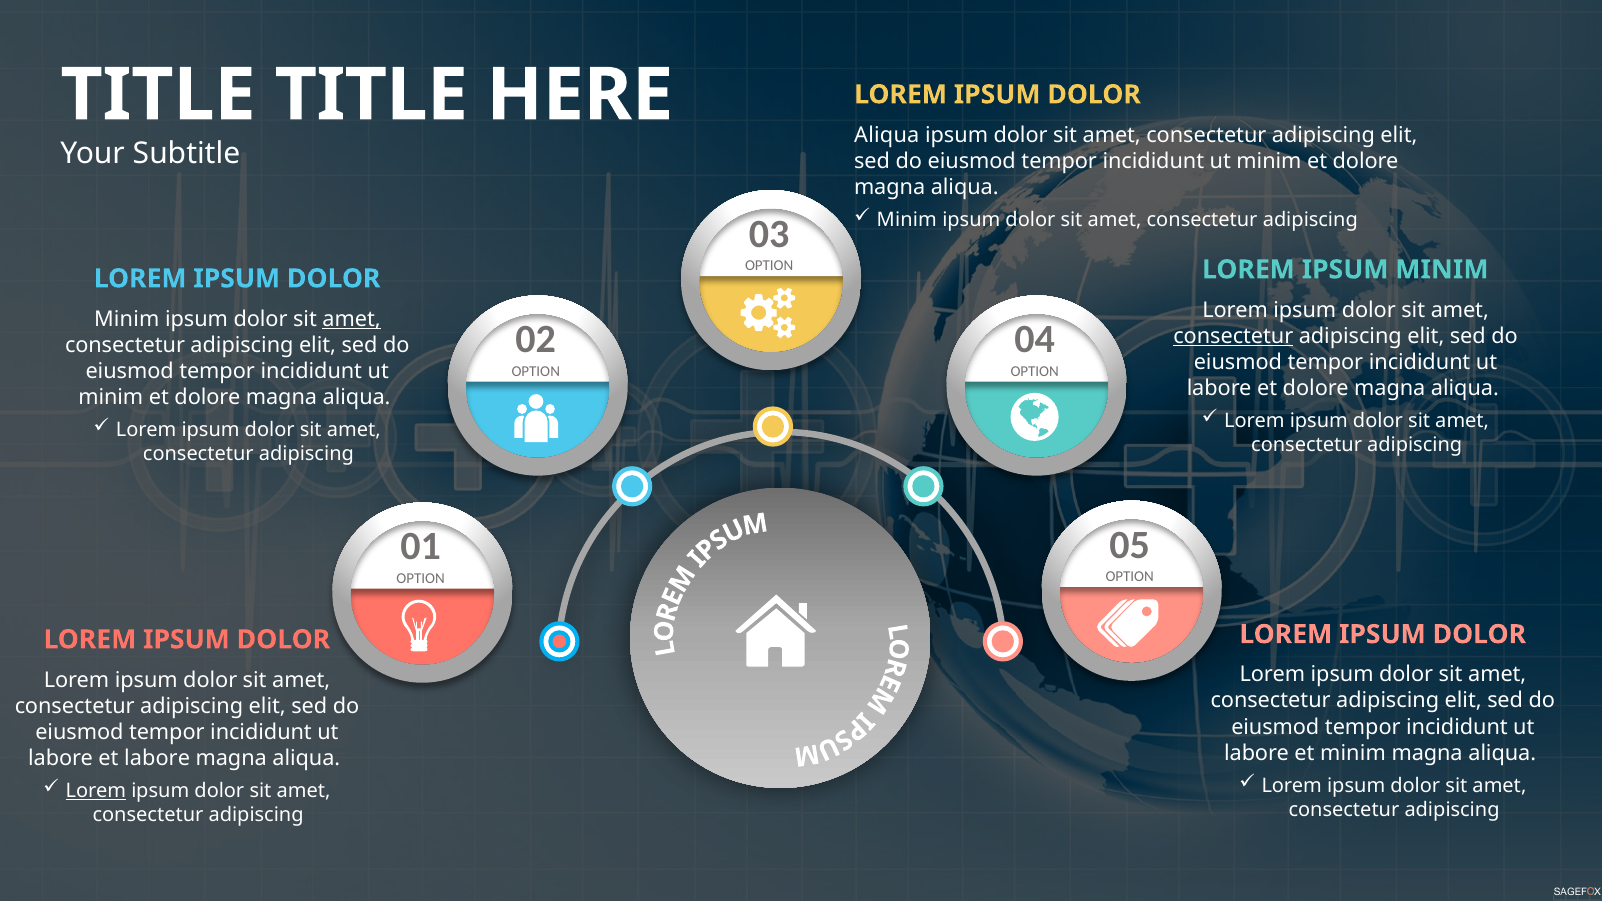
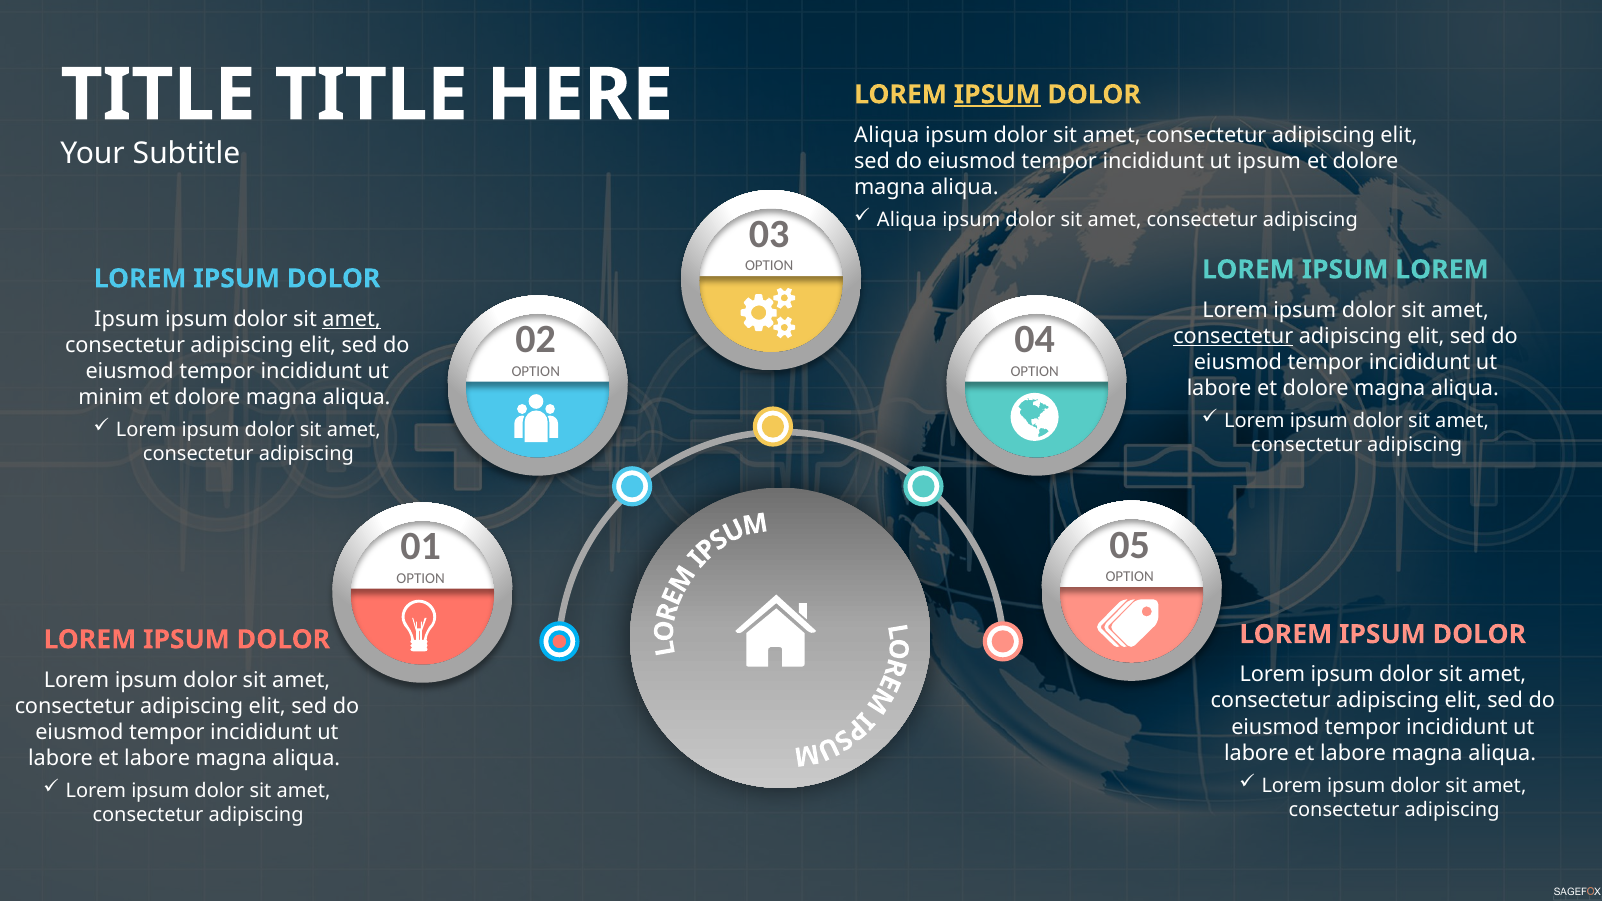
IPSUM underline: none -> present (997, 95)
minim: minim -> ipsum (1269, 161)
Minim: Minim -> Aliqua (907, 220)
IPSUM MINIM: MINIM -> LOREM (1442, 270)
Minim: Minim -> Ipsum (127, 319)
minim: minim -> labore (1353, 753)
Lorem underline: present -> none (96, 791)
